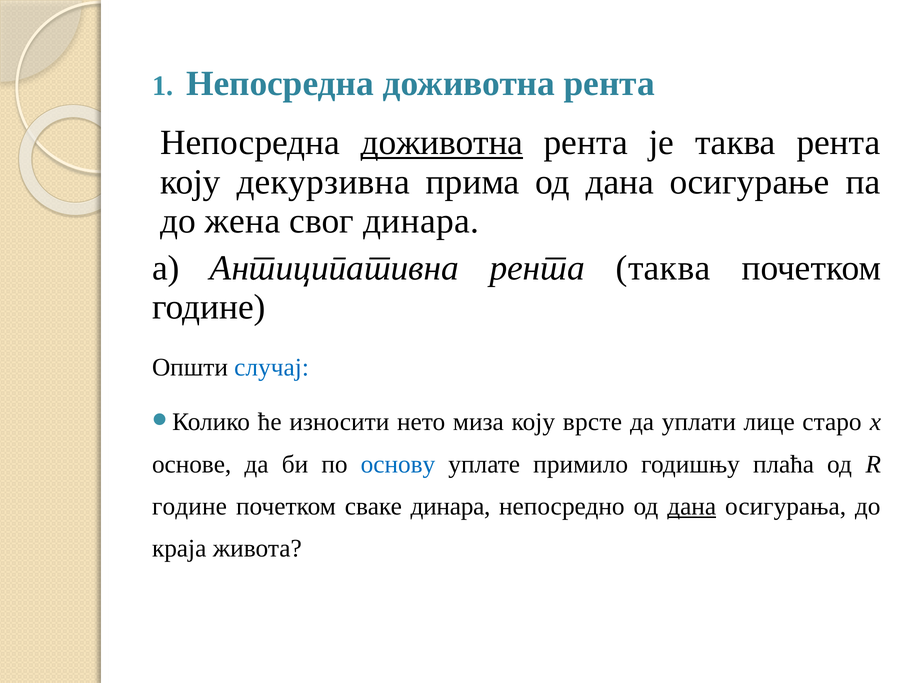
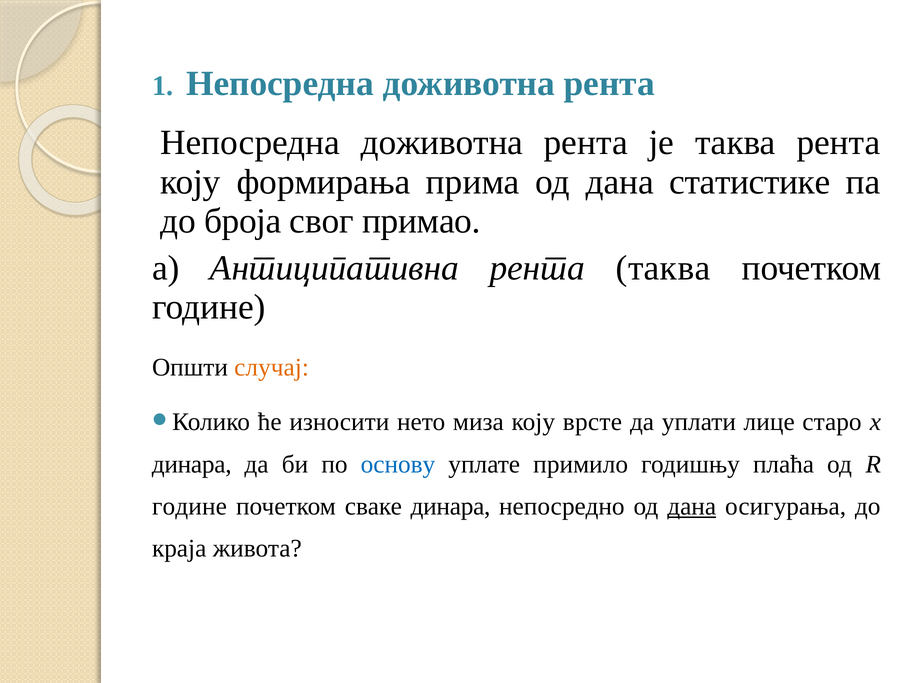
доживотна underline: present -> none (442, 143)
декурзивна: декурзивна -> формирања (323, 182)
осигурање: осигурање -> статистике (750, 182)
жена: жена -> броја (243, 221)
свог динара: динара -> примао (421, 221)
случај colour: blue -> orange (272, 368)
основе: основе -> динара (192, 464)
